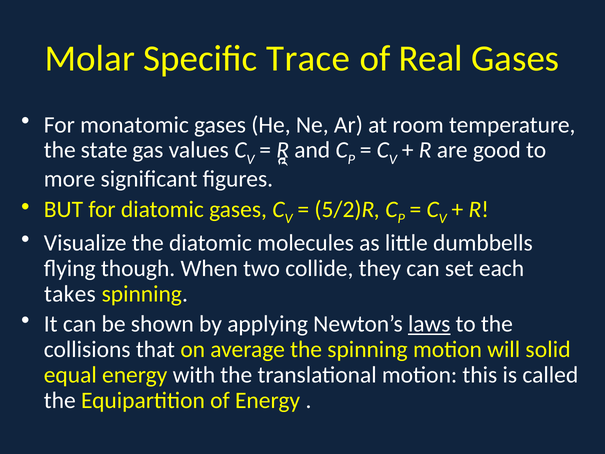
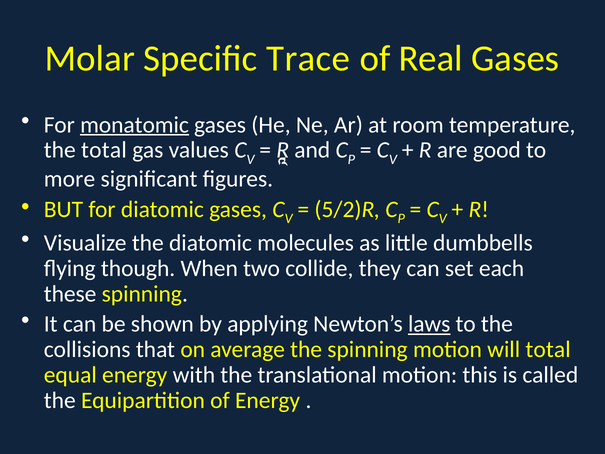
monatomic underline: none -> present (134, 125)
the state: state -> total (104, 150)
takes: takes -> these (70, 294)
will solid: solid -> total (548, 349)
